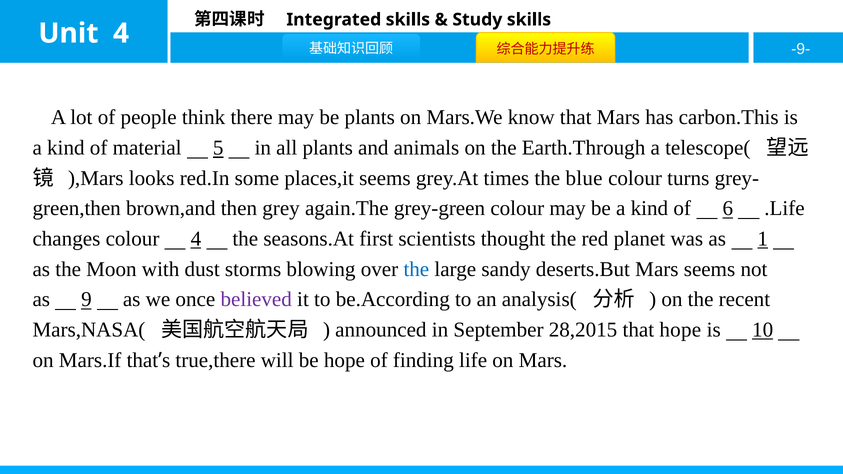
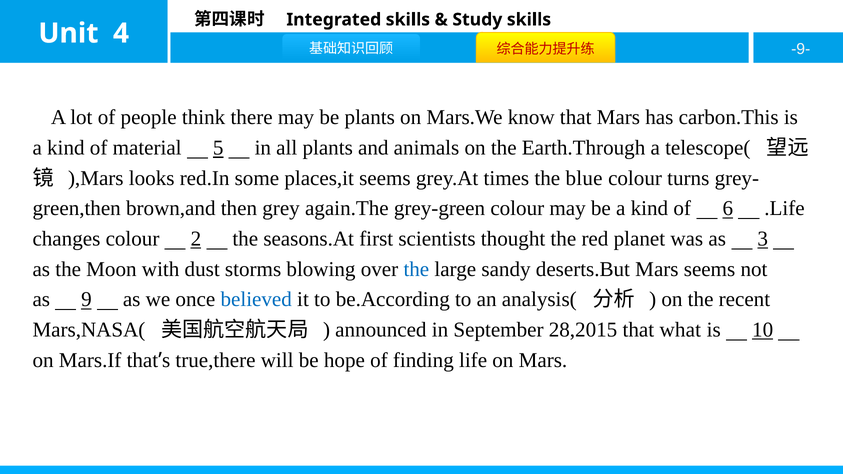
colour 4: 4 -> 2 (196, 239)
1: 1 -> 3 (763, 239)
believed colour: purple -> blue (256, 300)
that hope: hope -> what (680, 330)
